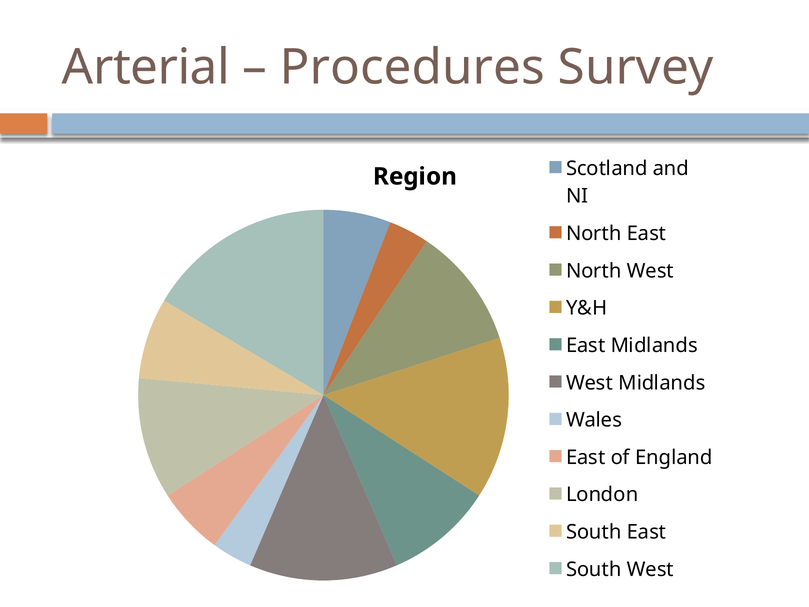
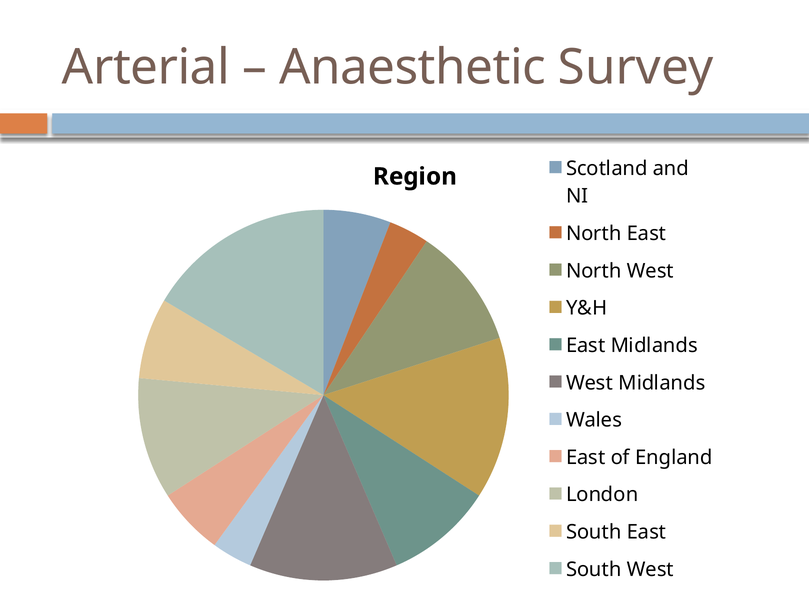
Procedures: Procedures -> Anaesthetic (413, 67)
